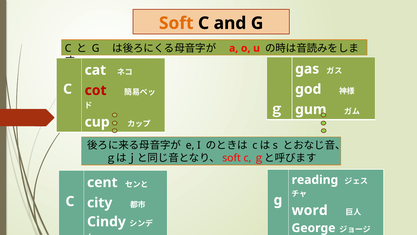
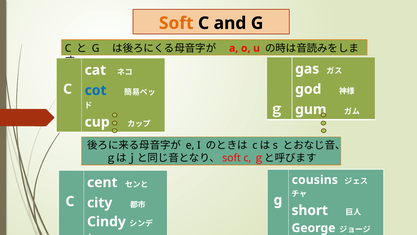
cot colour: red -> blue (96, 90)
reading: reading -> cousins (315, 180)
word: word -> short (310, 210)
